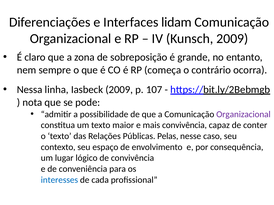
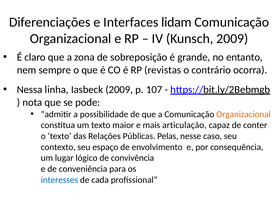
começa: começa -> revistas (163, 70)
Organizacional colour: purple -> orange (243, 115)
mais convivência: convivência -> articulação (184, 125)
